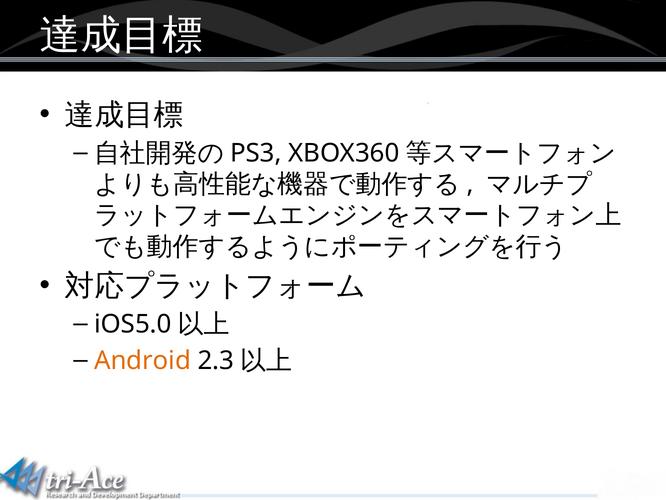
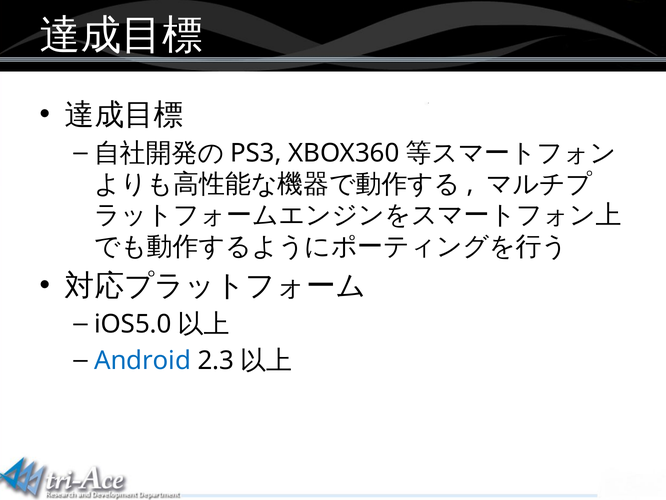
Android colour: orange -> blue (143, 360)
